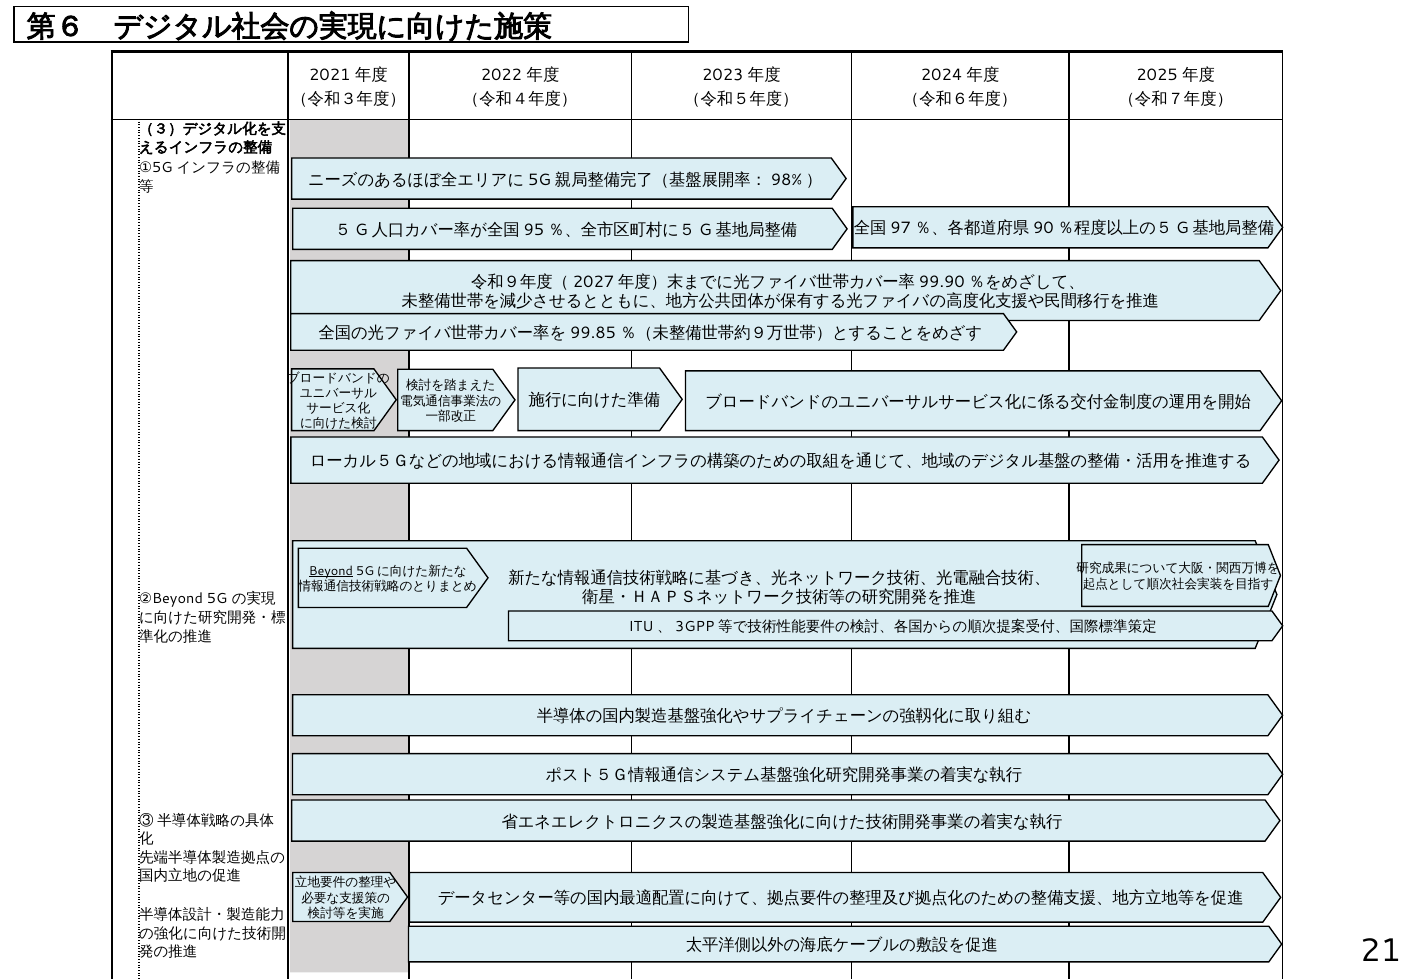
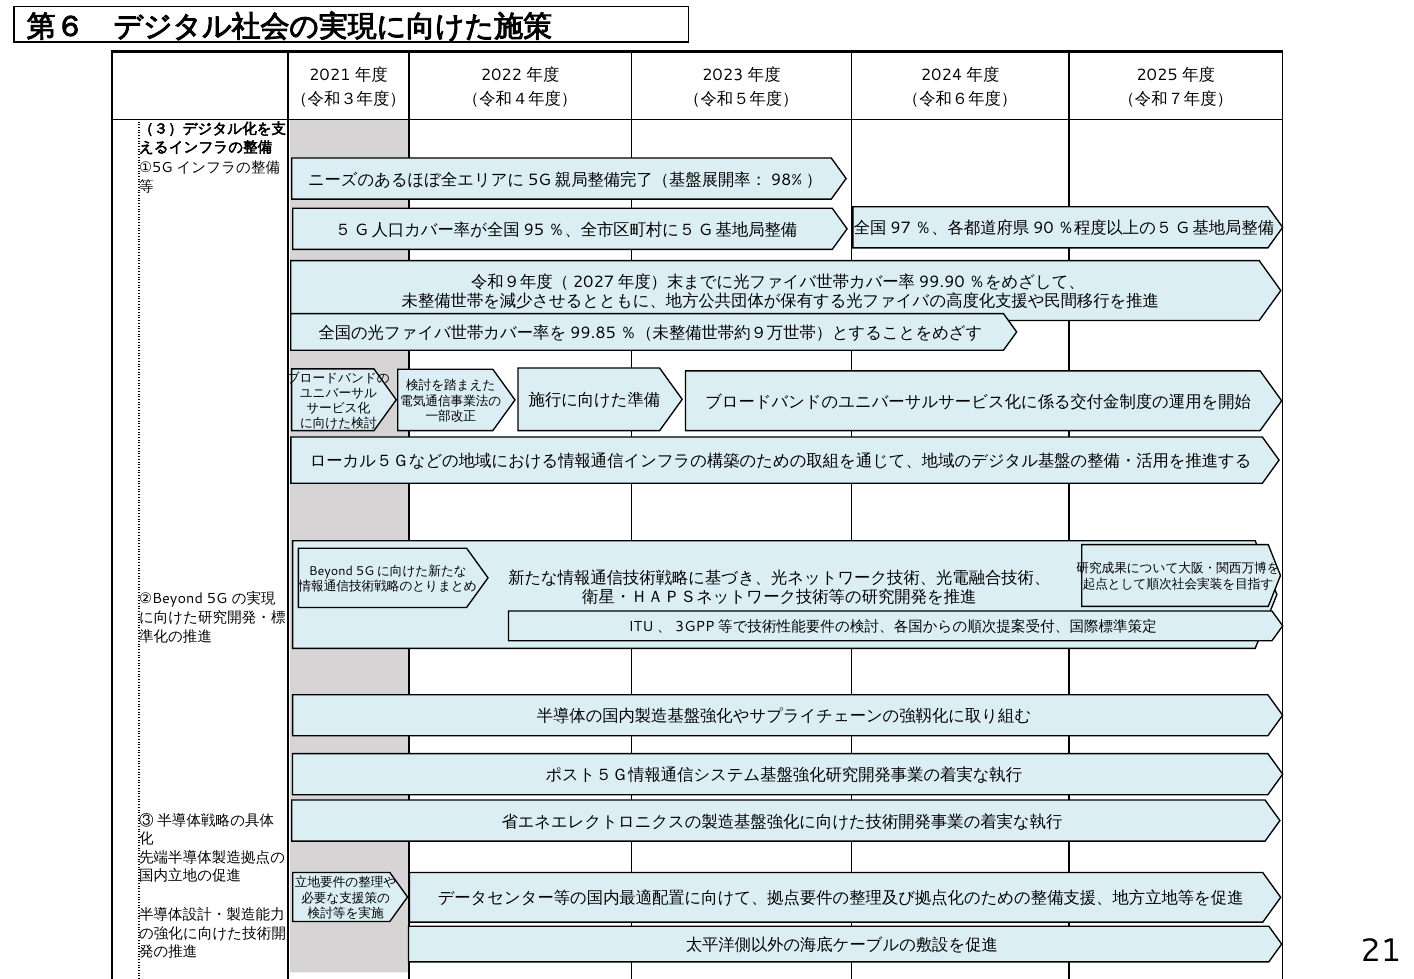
Beyond underline: present -> none (331, 571)
